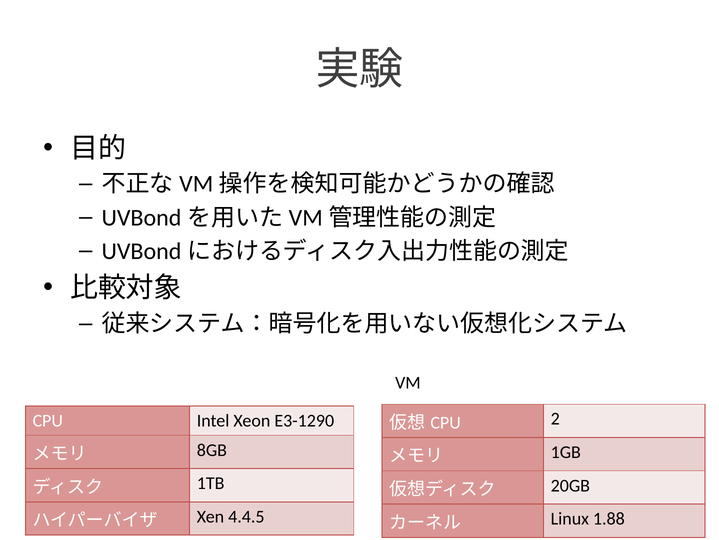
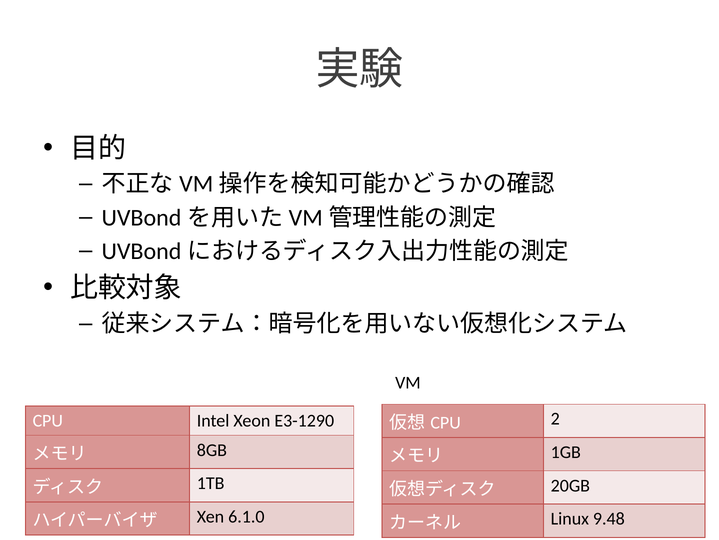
4.4.5: 4.4.5 -> 6.1.0 (246, 516)
1.88: 1.88 -> 9.48 (609, 518)
